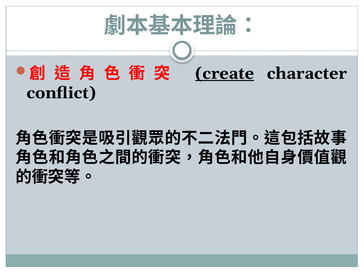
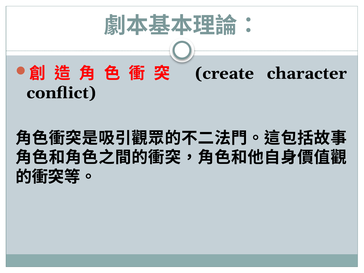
create underline: present -> none (225, 73)
